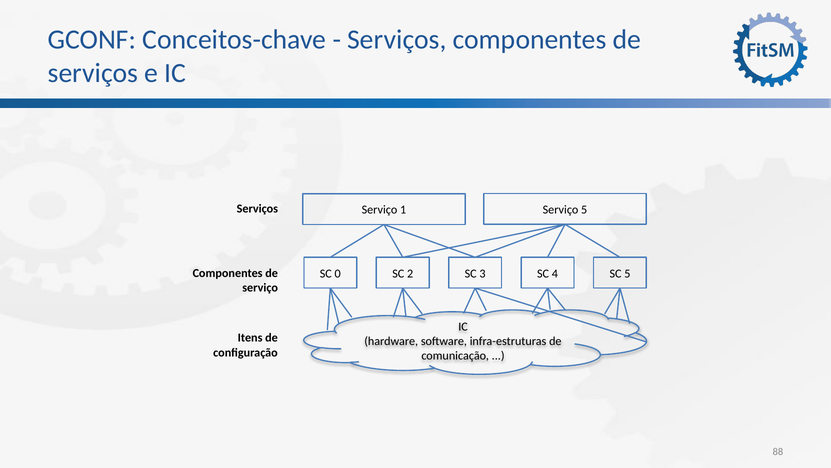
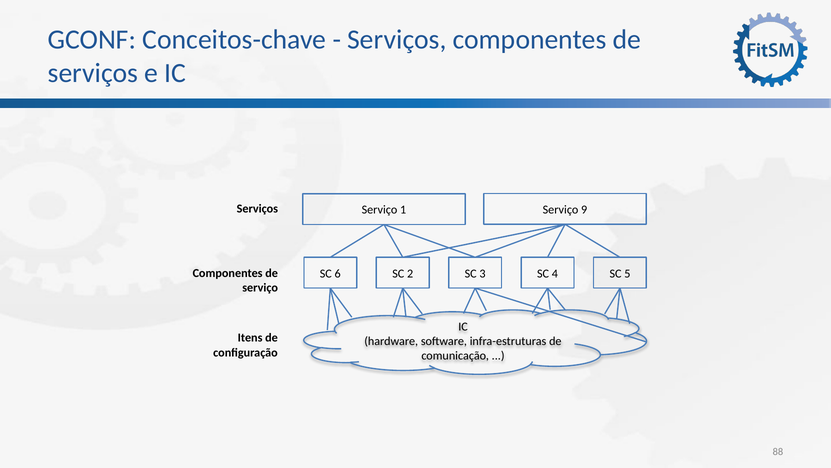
Serviço 5: 5 -> 9 (584, 209)
0: 0 -> 6 (338, 273)
